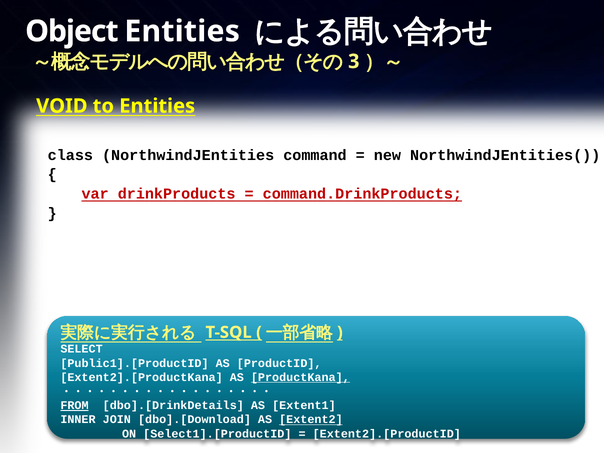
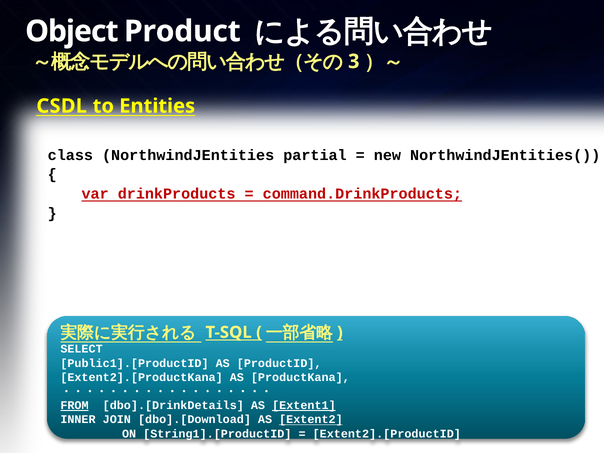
Object Entities: Entities -> Product (182, 31)
VOID: VOID -> CSDL (62, 106)
command: command -> partial (315, 155)
ProductKana underline: present -> none (300, 377)
Extent1 underline: none -> present (304, 405)
Select1].[ProductID: Select1].[ProductID -> String1].[ProductID (217, 434)
